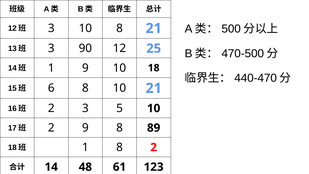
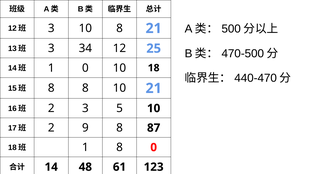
90: 90 -> 34 (85, 48)
1 9: 9 -> 0 (85, 68)
6: 6 -> 8 (51, 88)
89: 89 -> 87 (154, 128)
8 2: 2 -> 0 (154, 147)
